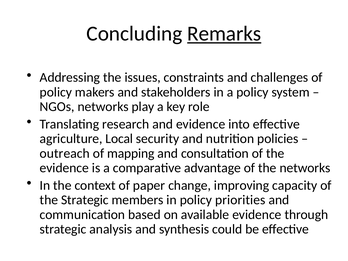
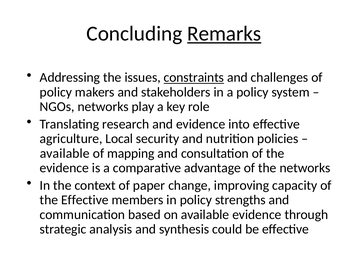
constraints underline: none -> present (194, 78)
outreach: outreach -> available (65, 153)
the Strategic: Strategic -> Effective (85, 200)
priorities: priorities -> strengths (240, 200)
